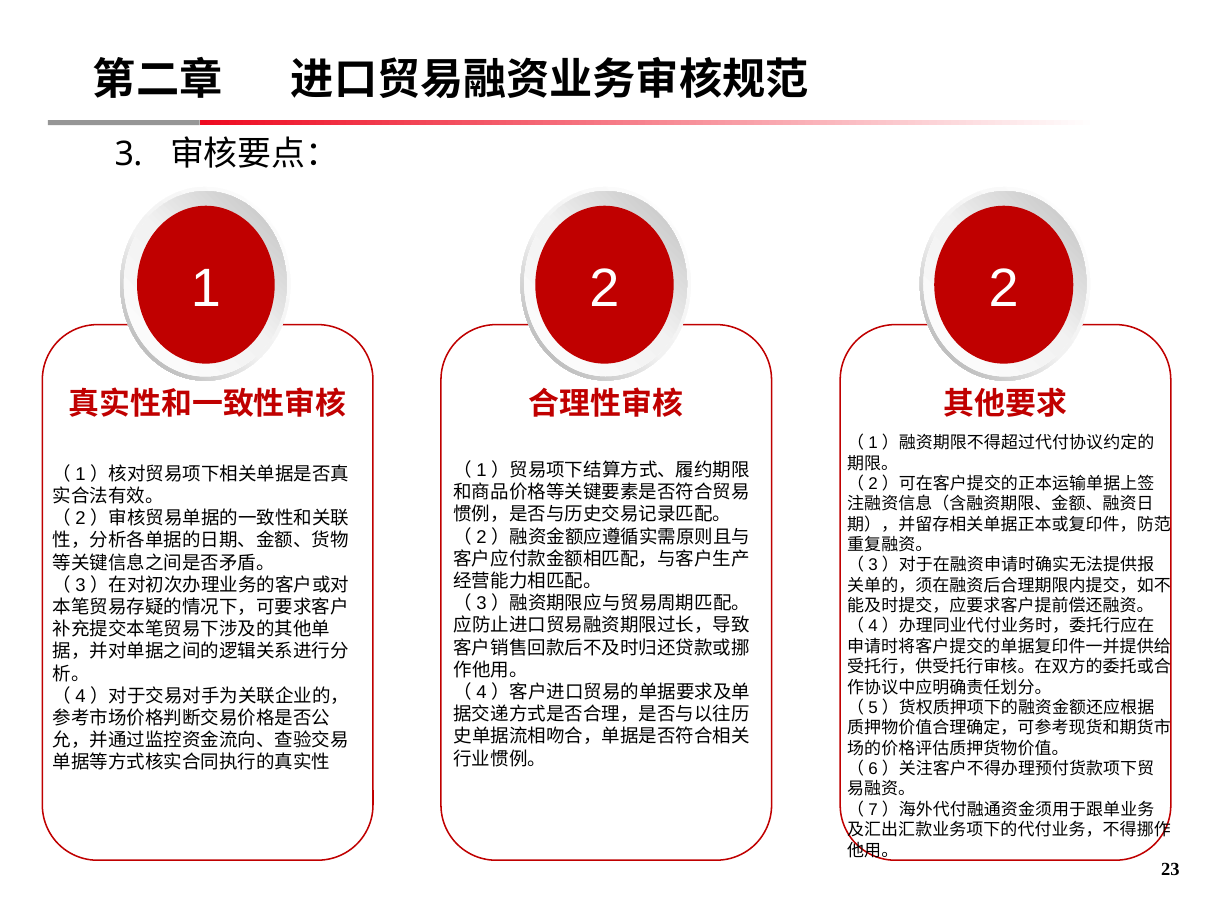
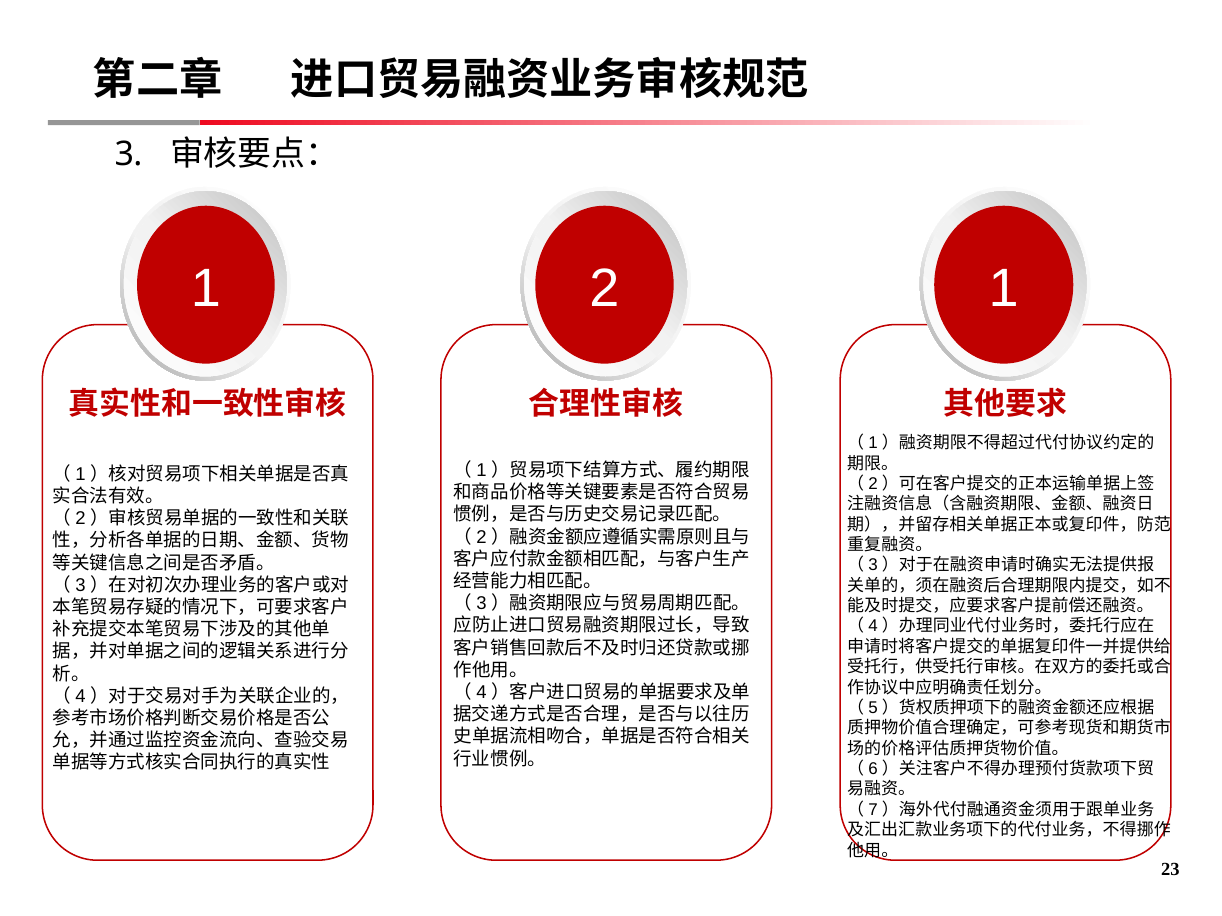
2 2: 2 -> 1 (1004, 289)
